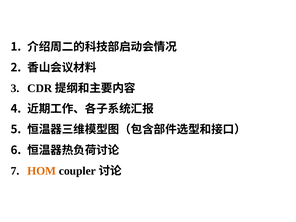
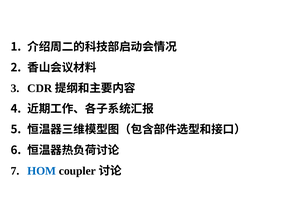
HOM colour: orange -> blue (42, 171)
